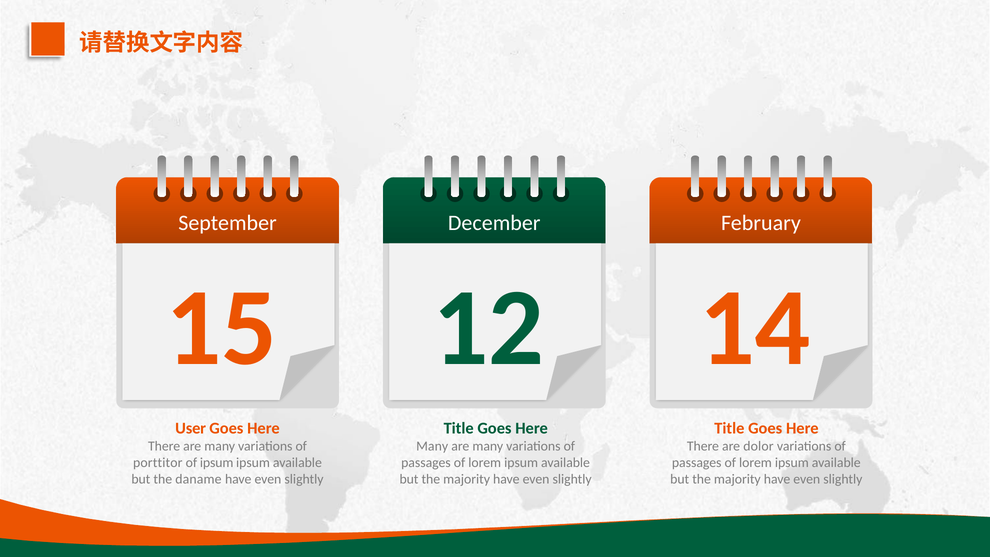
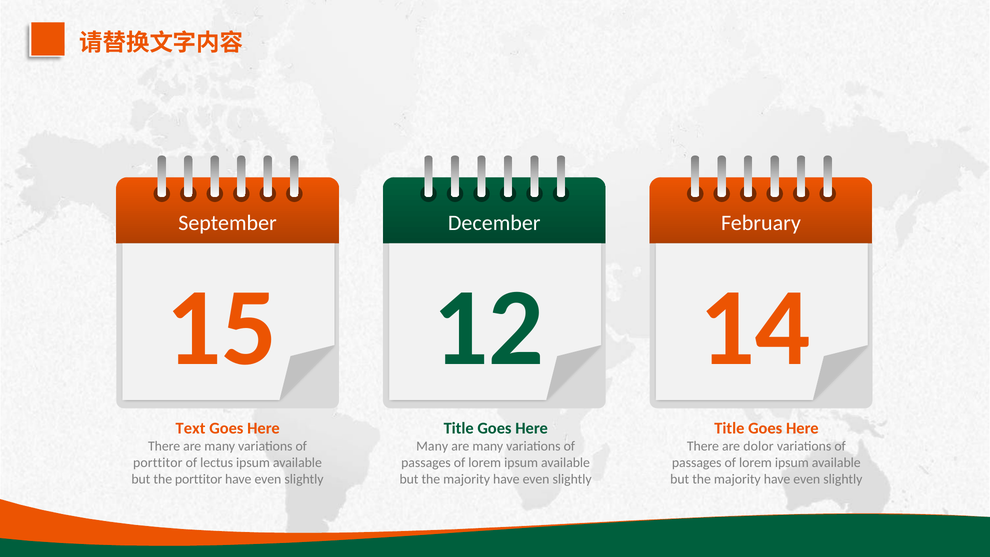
User: User -> Text (191, 428)
of ipsum: ipsum -> lectus (217, 463)
the daname: daname -> porttitor (199, 479)
